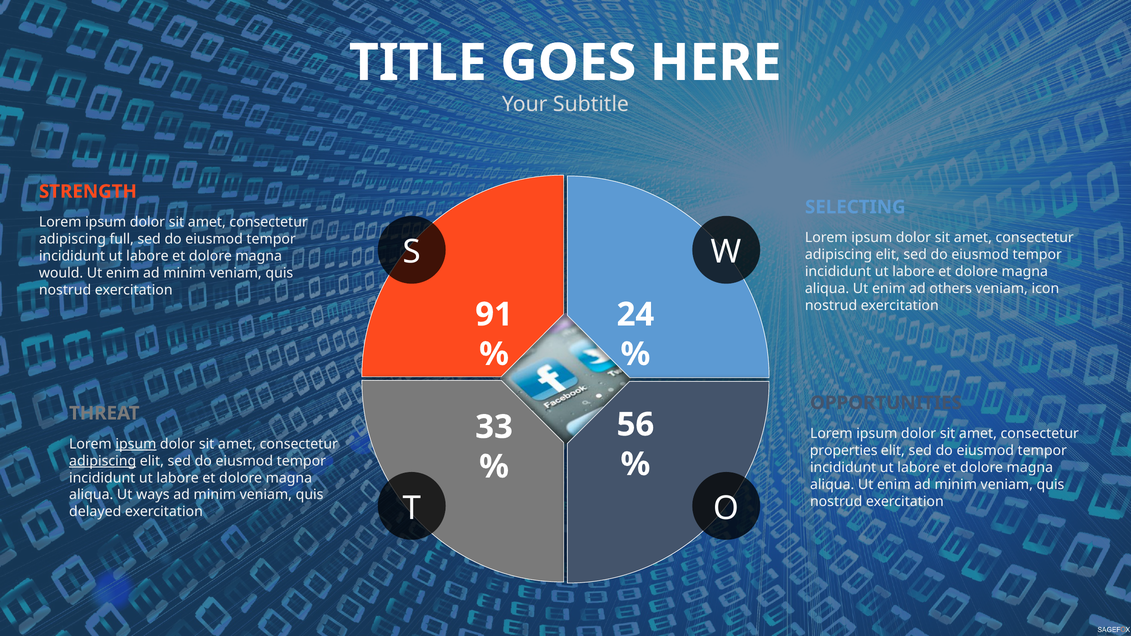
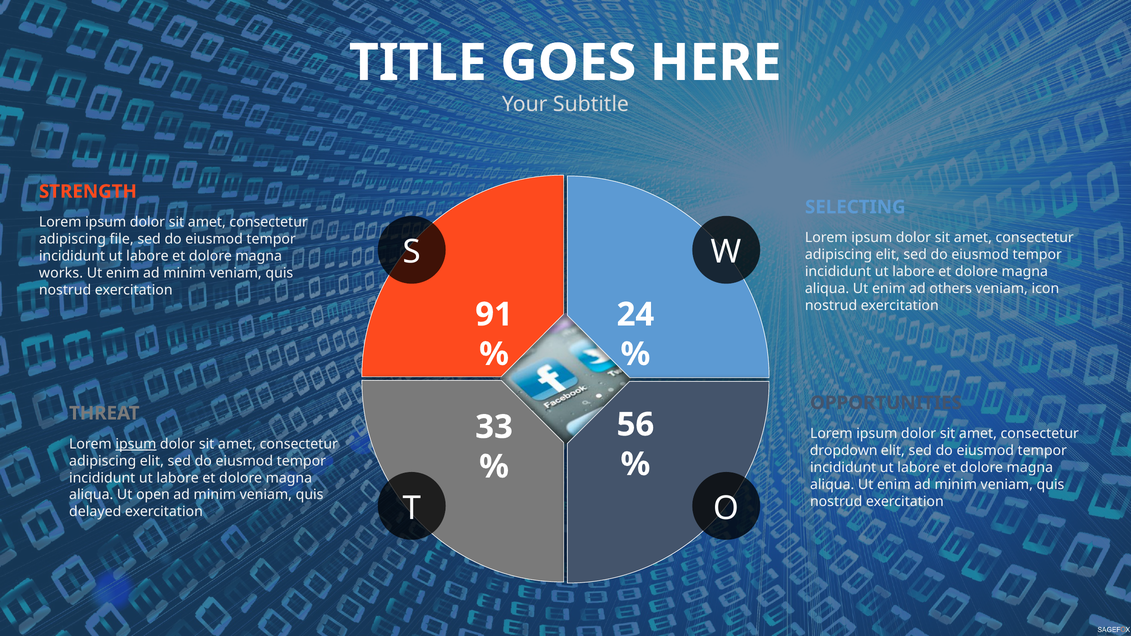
full: full -> file (122, 239)
would: would -> works (61, 273)
properties: properties -> dropdown (844, 451)
adipiscing underline: present -> none (103, 461)
ways: ways -> open (153, 495)
